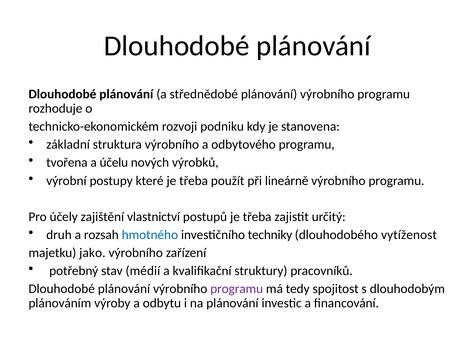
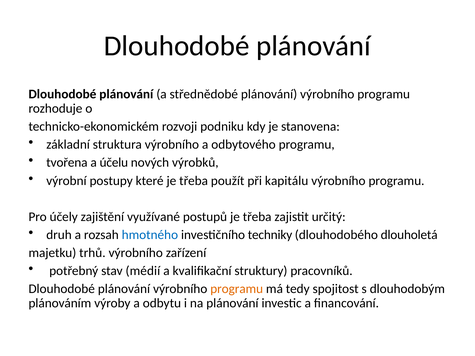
lineárně: lineárně -> kapitálu (287, 181)
vlastnictví: vlastnictví -> využívané (154, 217)
vytíženost: vytíženost -> dlouholetá (409, 235)
jako: jako -> trhů (92, 253)
programu colour: purple -> orange (237, 289)
